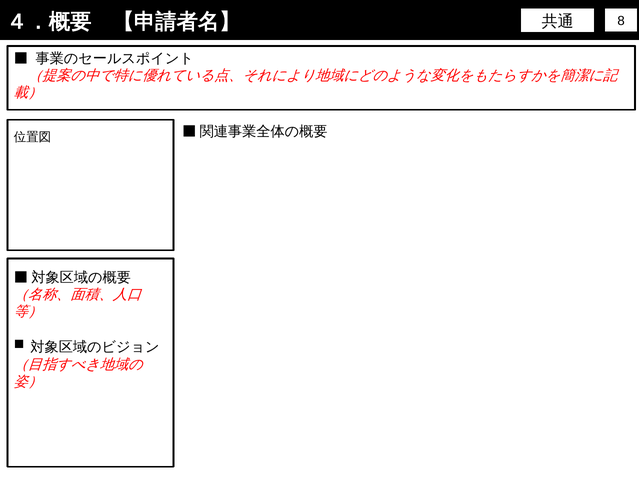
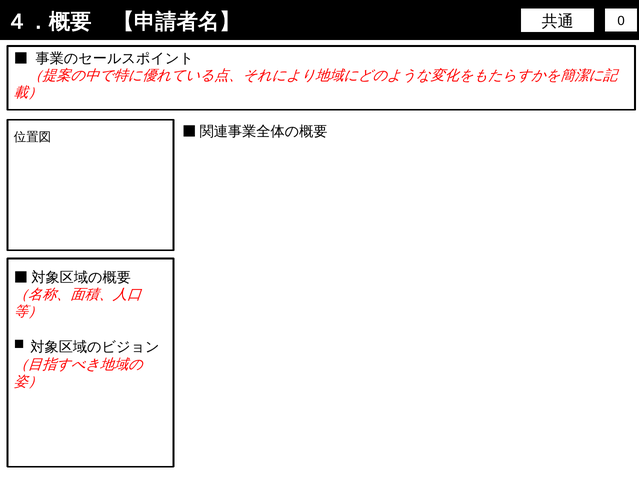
8: 8 -> 0 (621, 21)
